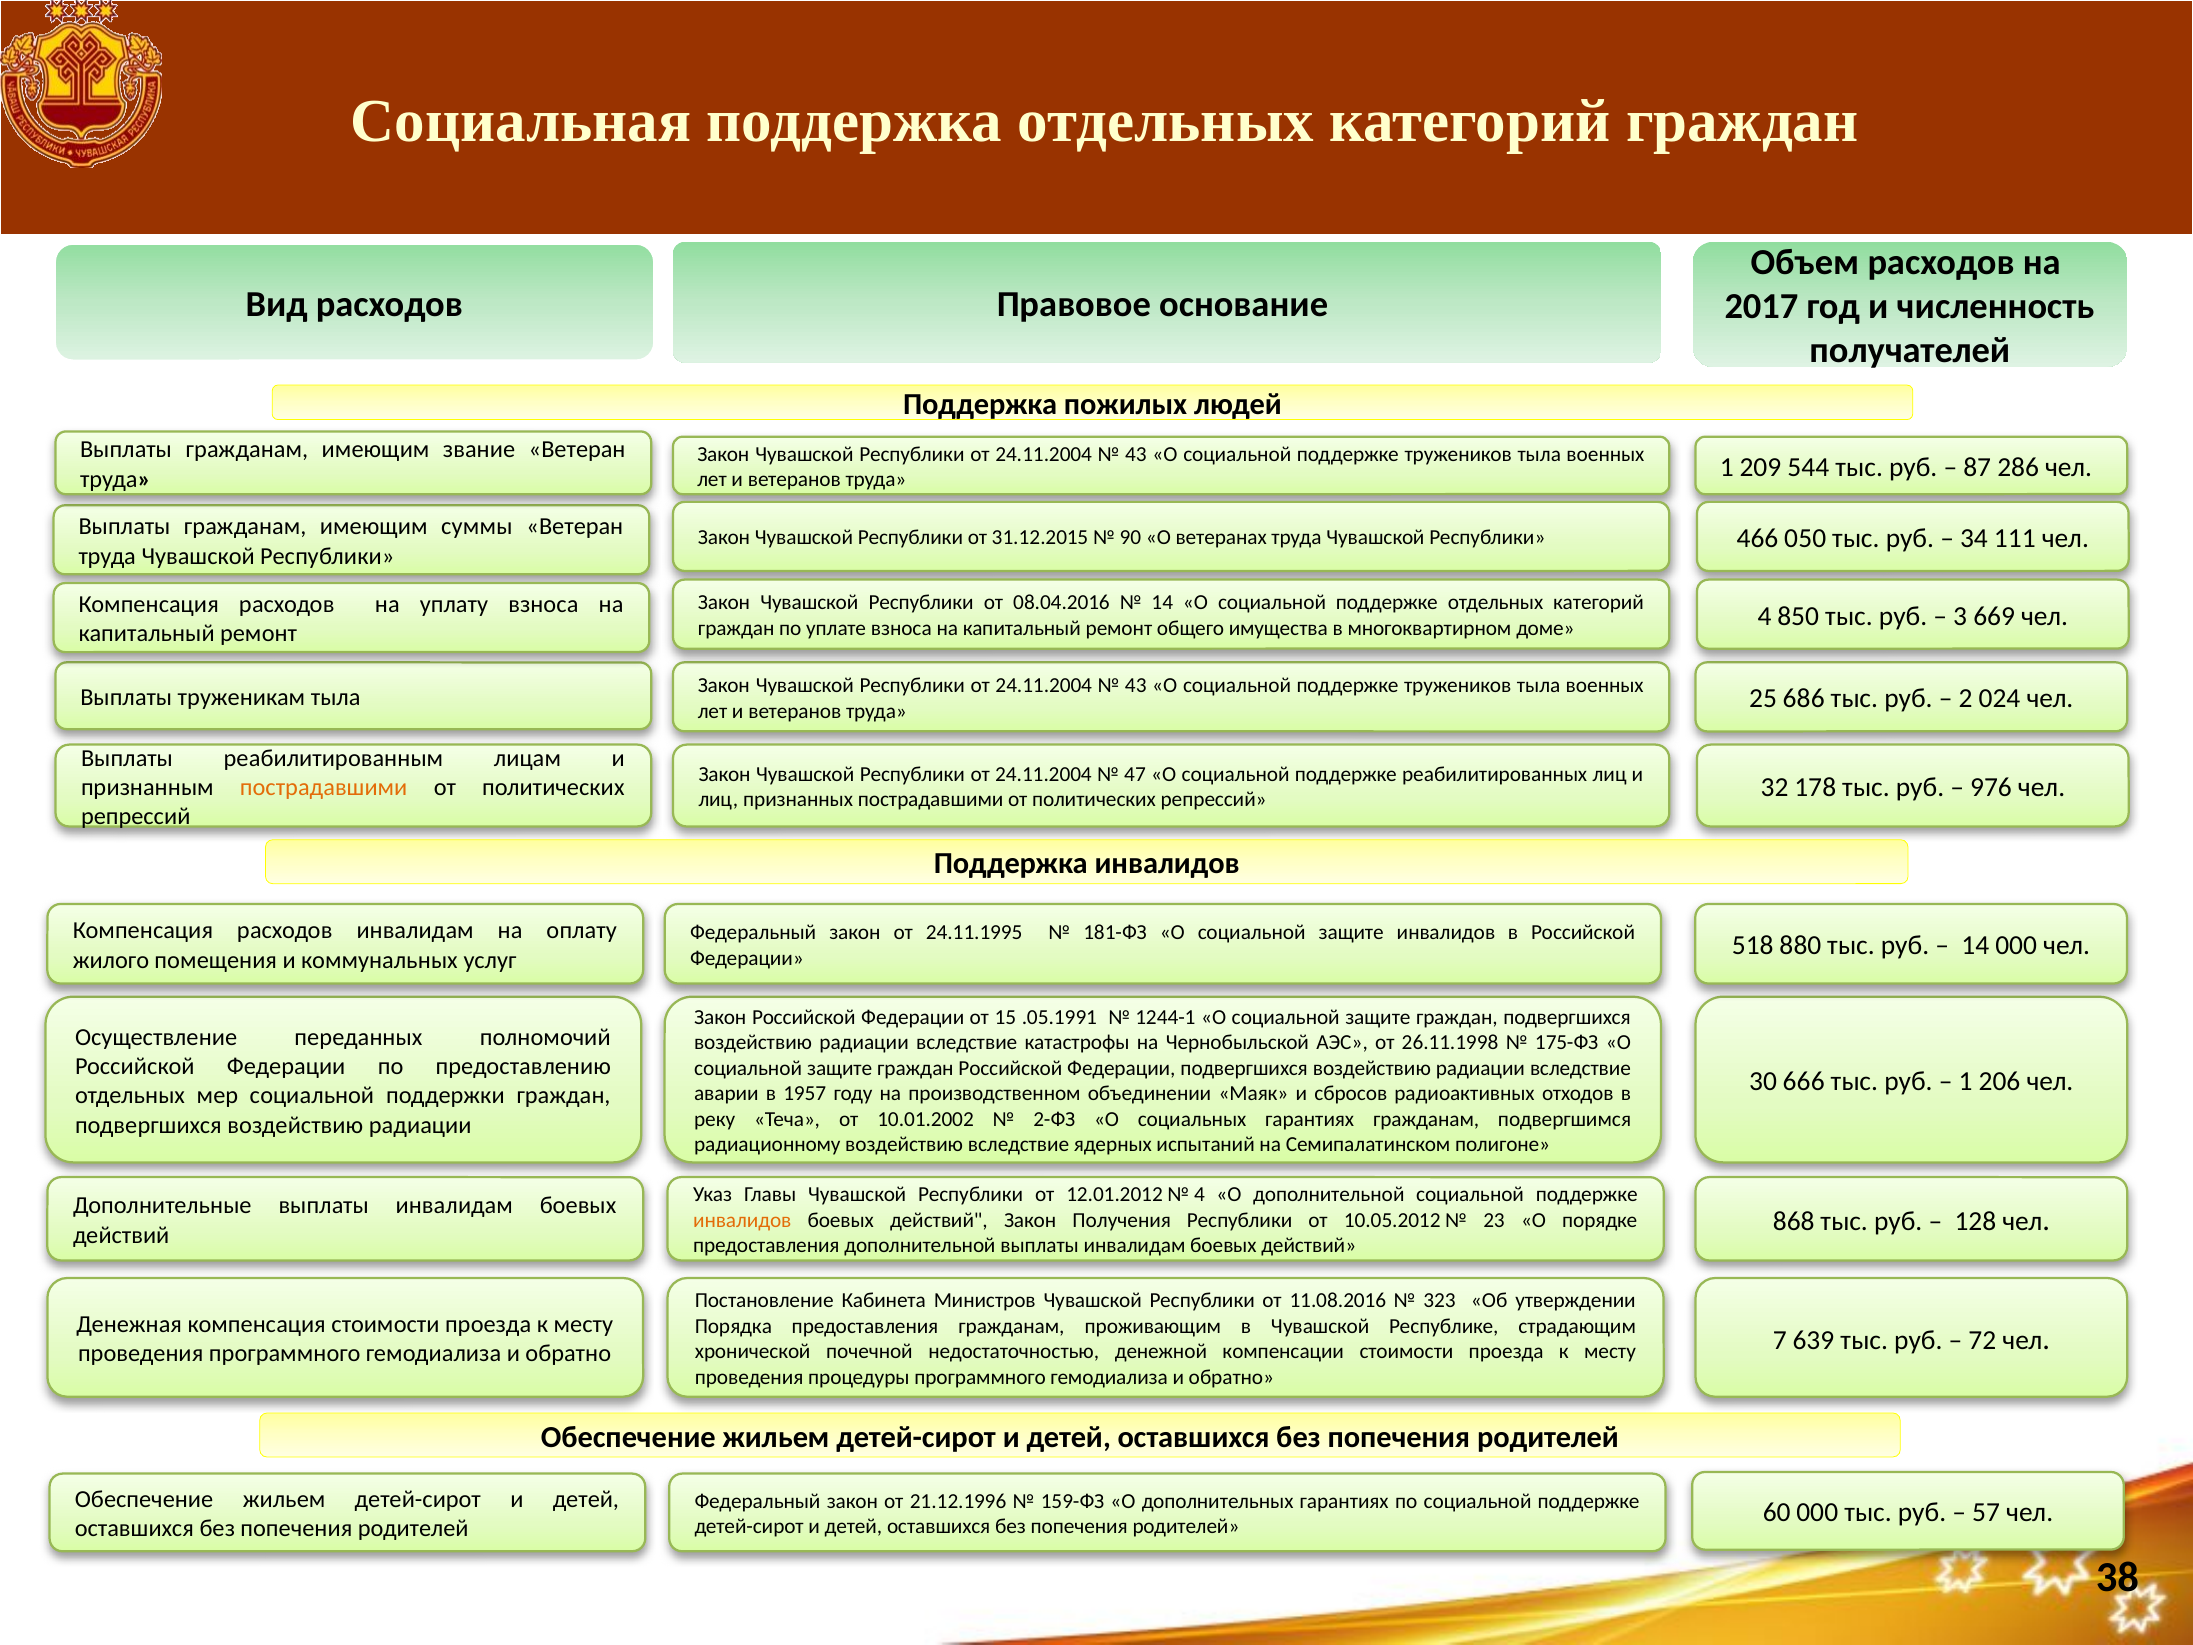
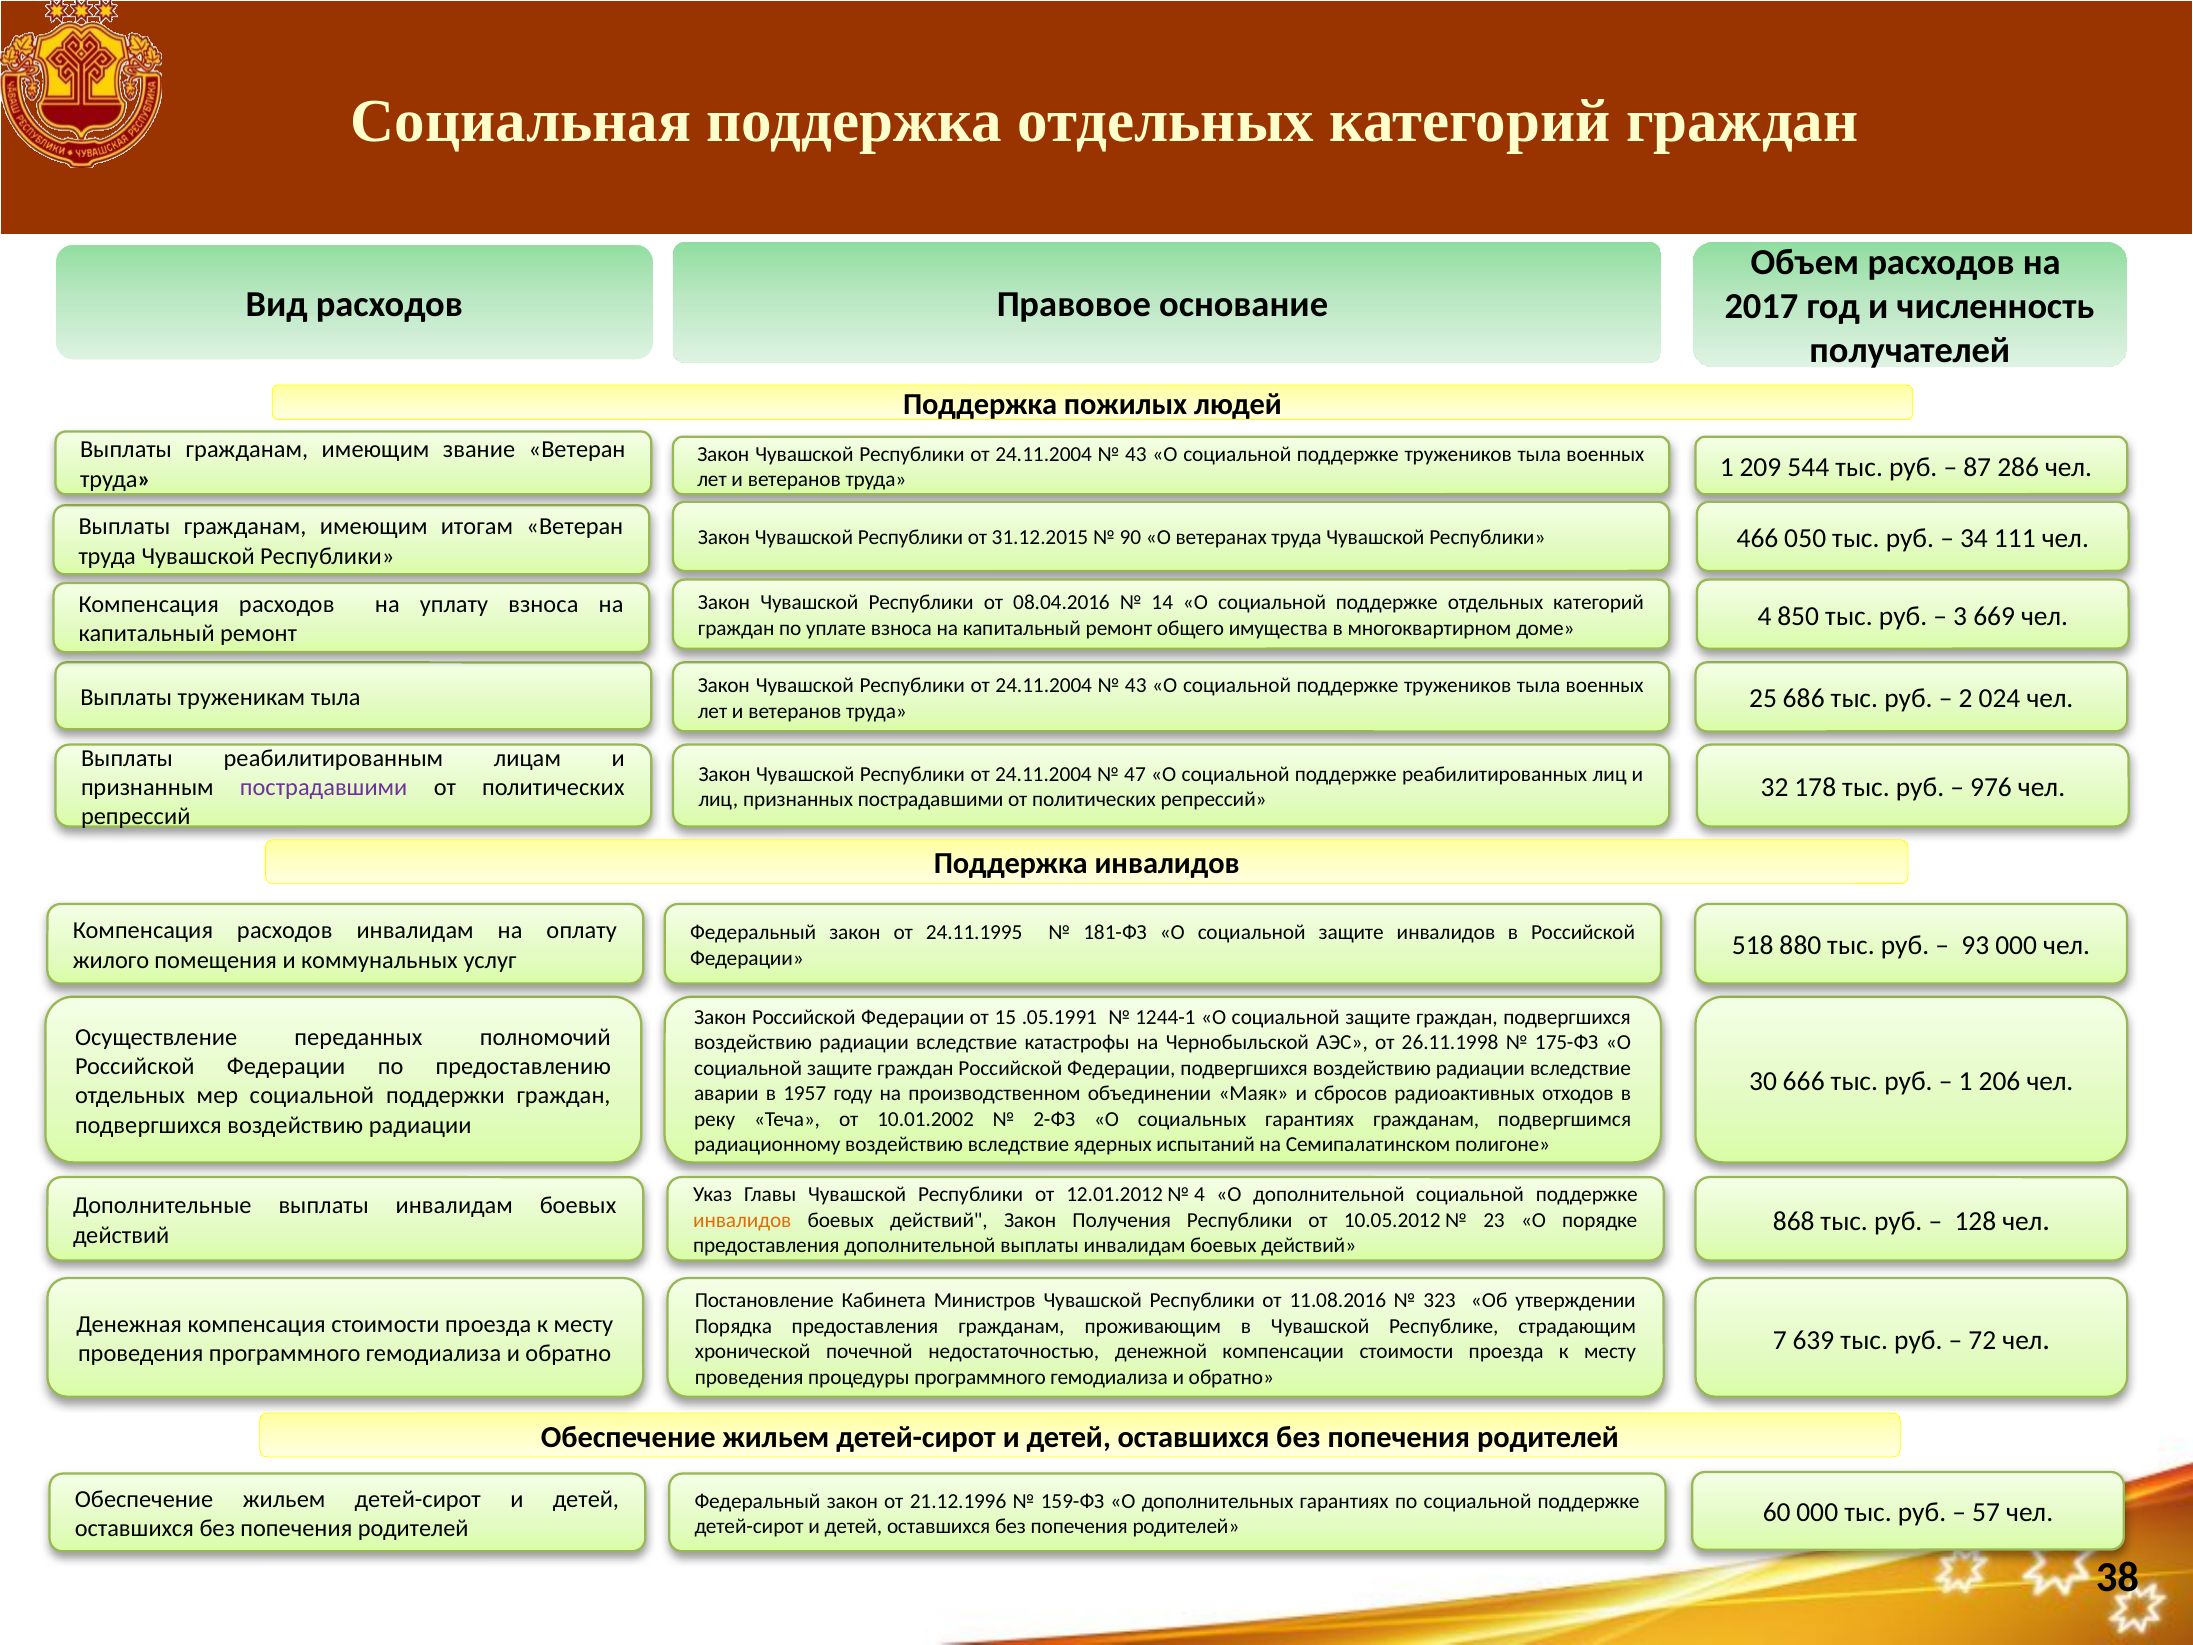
суммы: суммы -> итогам (477, 527)
пострадавшими colour: orange -> purple (324, 787)
14: 14 -> 93 (1975, 945)
